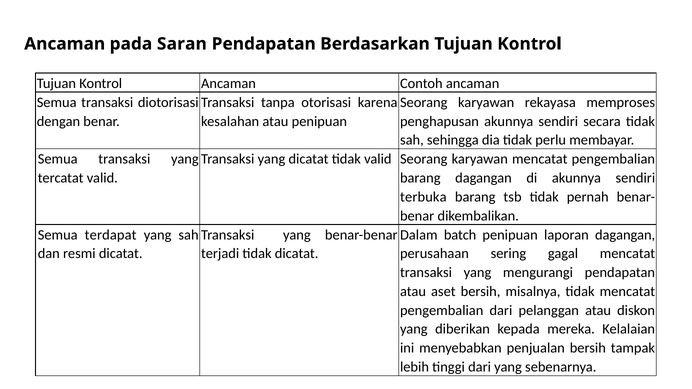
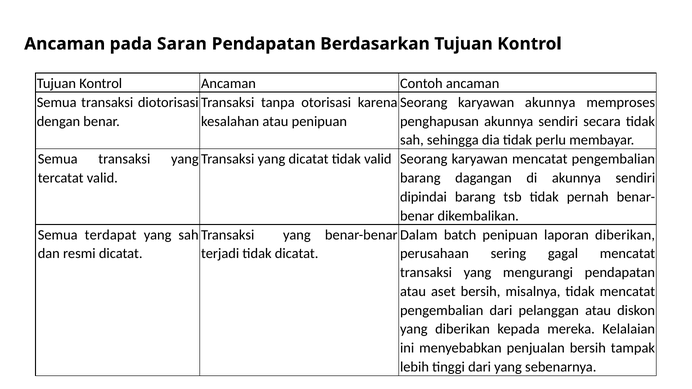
karyawan rekayasa: rekayasa -> akunnya (550, 102)
terbuka: terbuka -> dipindai (423, 197)
laporan dagangan: dagangan -> diberikan (625, 235)
